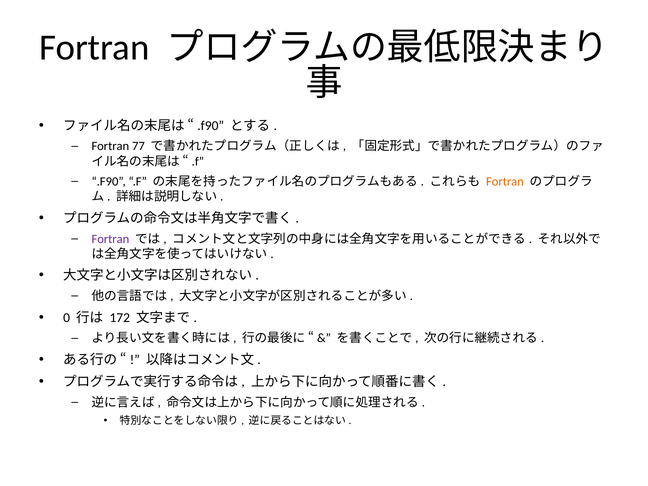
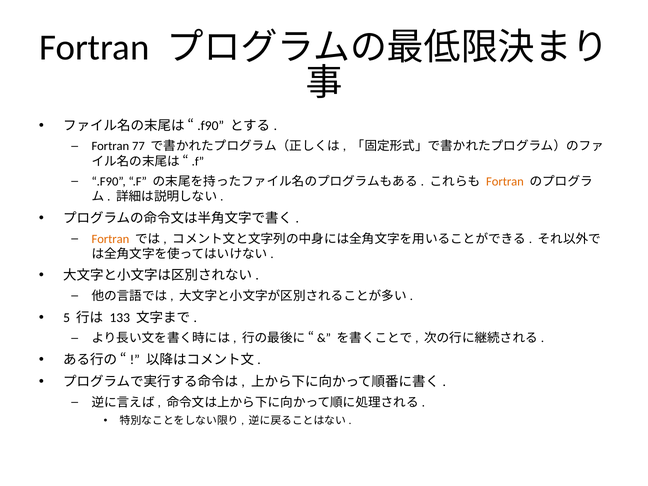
Fortran colour: purple -> orange (110, 239)
0: 0 -> 5 (67, 318)
172: 172 -> 133 (120, 318)
